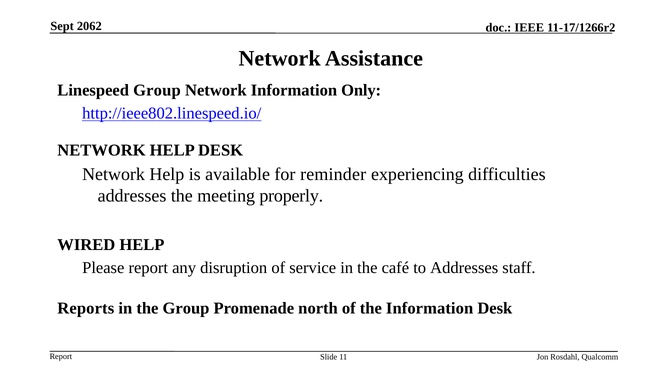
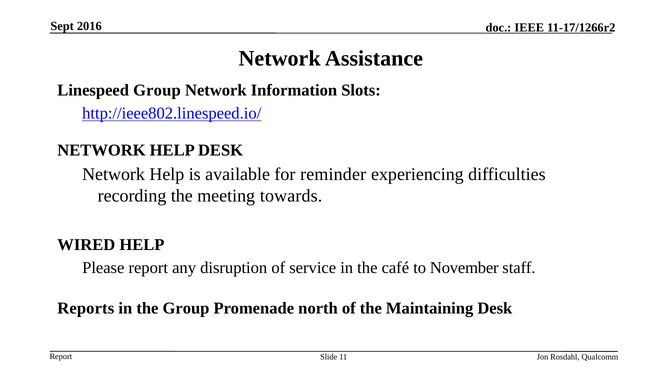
2062: 2062 -> 2016 (89, 26)
Only: Only -> Slots (361, 90)
addresses: addresses -> recording (132, 196)
properly: properly -> towards (291, 196)
to Addresses: Addresses -> November (464, 268)
the Information: Information -> Maintaining (430, 309)
